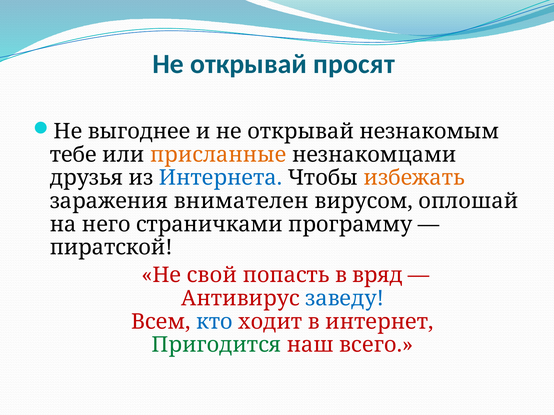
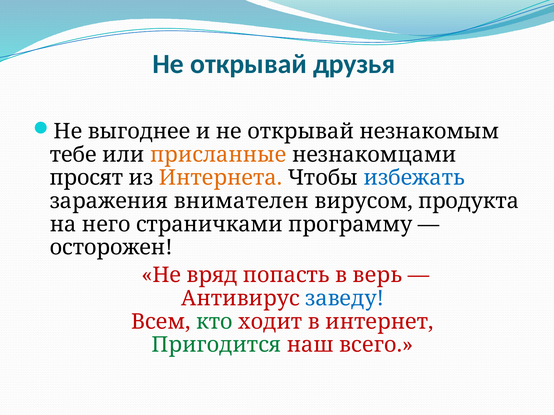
просят: просят -> друзья (354, 64)
друзья: друзья -> просят (86, 178)
Интернета colour: blue -> orange (220, 178)
избежать colour: orange -> blue (414, 178)
оплошай: оплошай -> продукта (469, 201)
пиратской: пиратской -> осторожен (111, 248)
свой: свой -> вряд (212, 275)
вряд: вряд -> верь (377, 275)
кто colour: blue -> green (214, 322)
